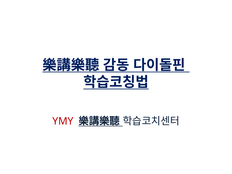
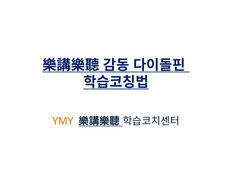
YMY colour: red -> orange (63, 121)
